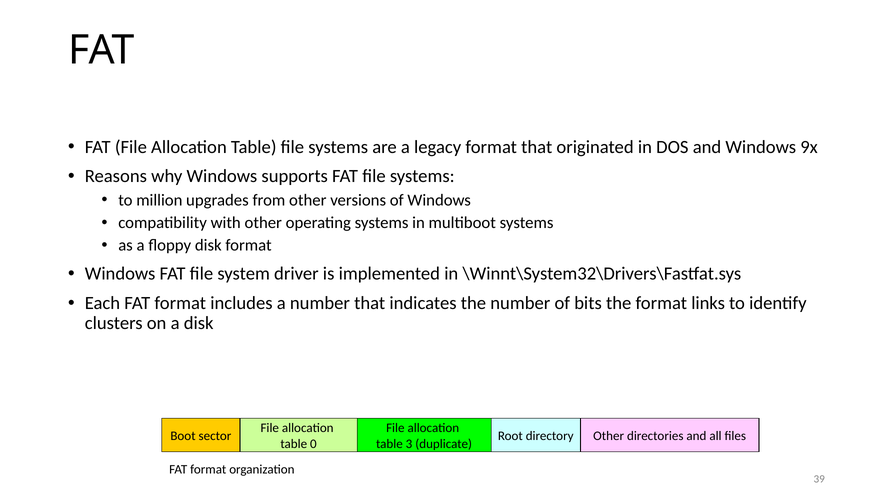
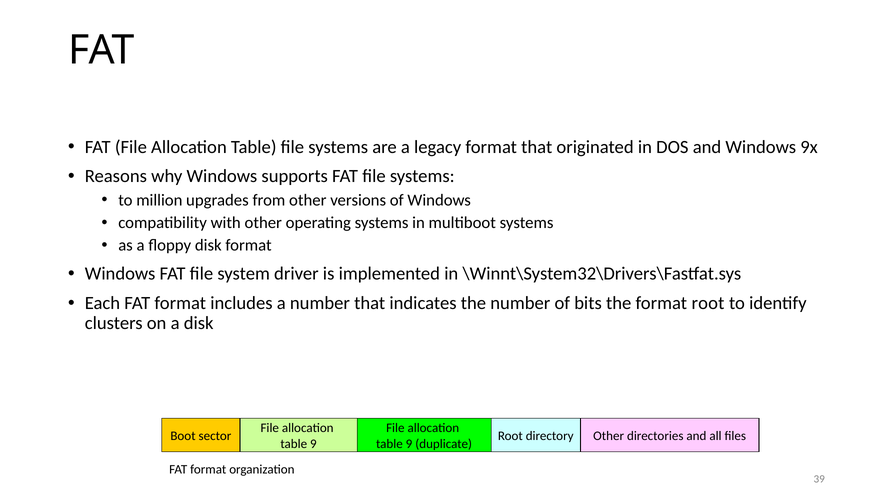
format links: links -> root (708, 303)
0: 0 -> 9 (313, 444)
3: 3 -> 9 (409, 444)
